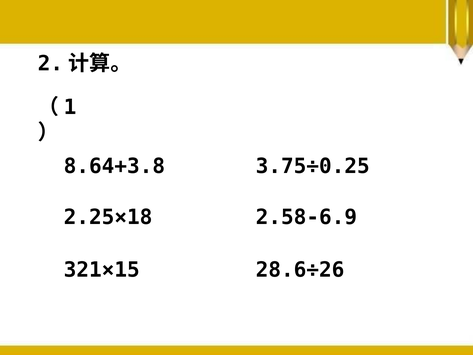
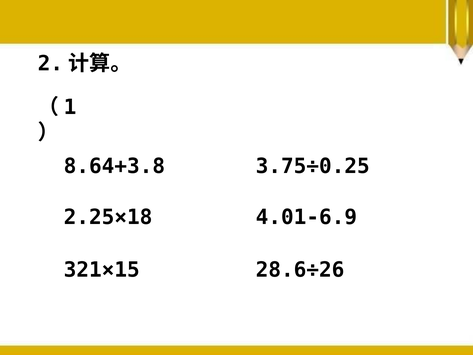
2.58-6.9: 2.58-6.9 -> 4.01-6.9 (307, 217)
